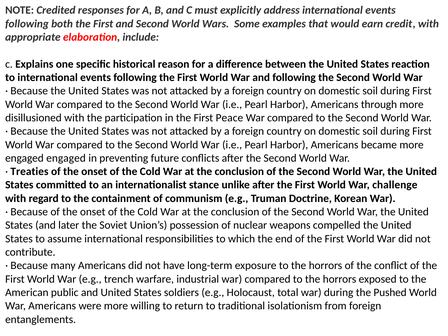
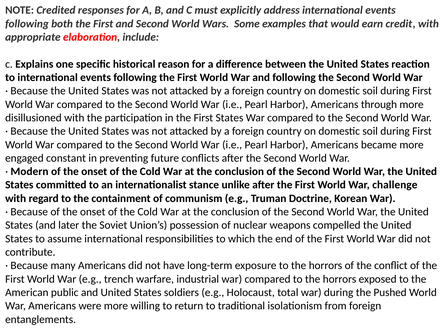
First Peace: Peace -> States (230, 118)
engaged engaged: engaged -> constant (66, 158)
Treaties: Treaties -> Modern (29, 172)
